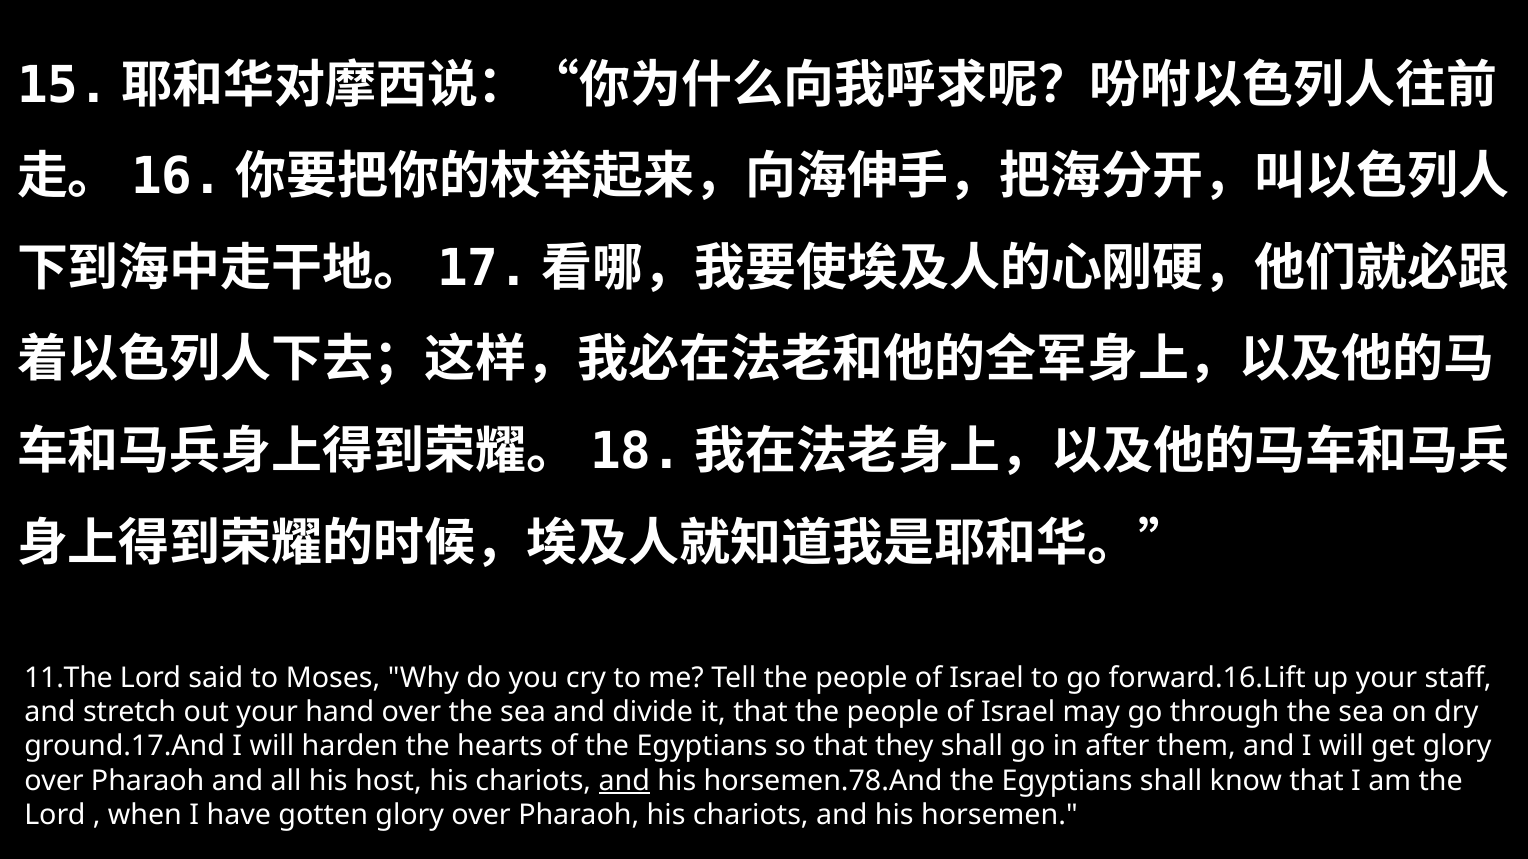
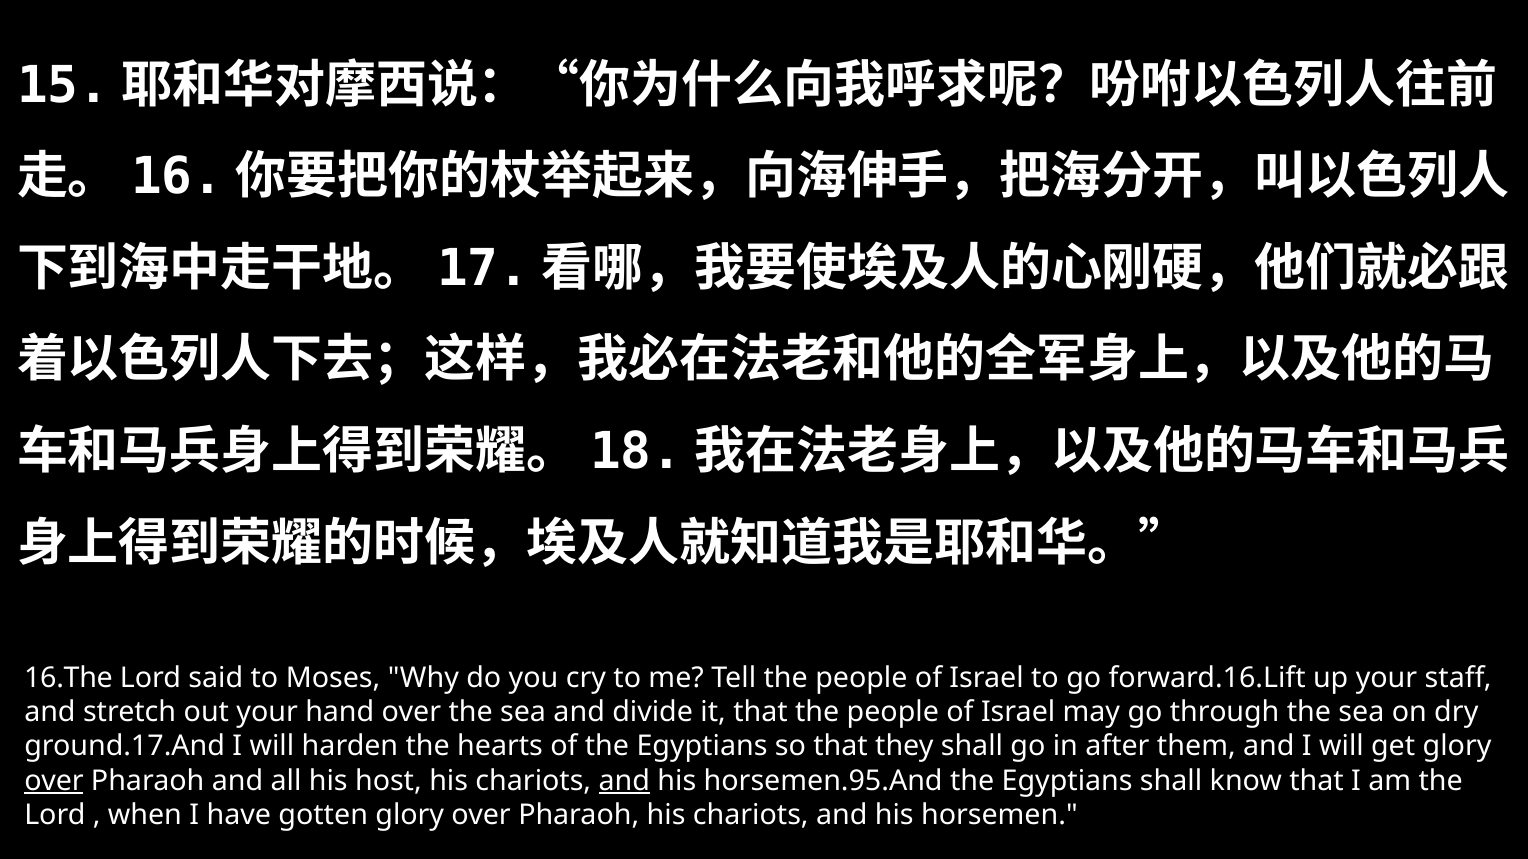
11.The: 11.The -> 16.The (68, 678)
over underline: none -> present (54, 781)
horsemen.78.And: horsemen.78.And -> horsemen.95.And (823, 781)
